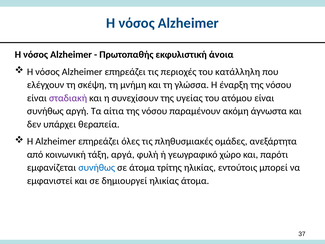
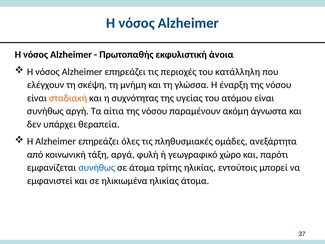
σταδιακή colour: purple -> orange (68, 98)
συνεχίσουν: συνεχίσουν -> συχνότητας (135, 98)
δημιουργεί: δημιουργεί -> ηλικιωμένα (124, 181)
